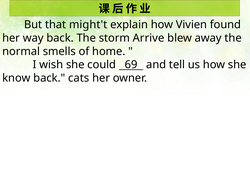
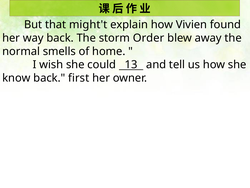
Arrive: Arrive -> Order (149, 38)
69: 69 -> 13 (131, 65)
cats: cats -> first (79, 78)
